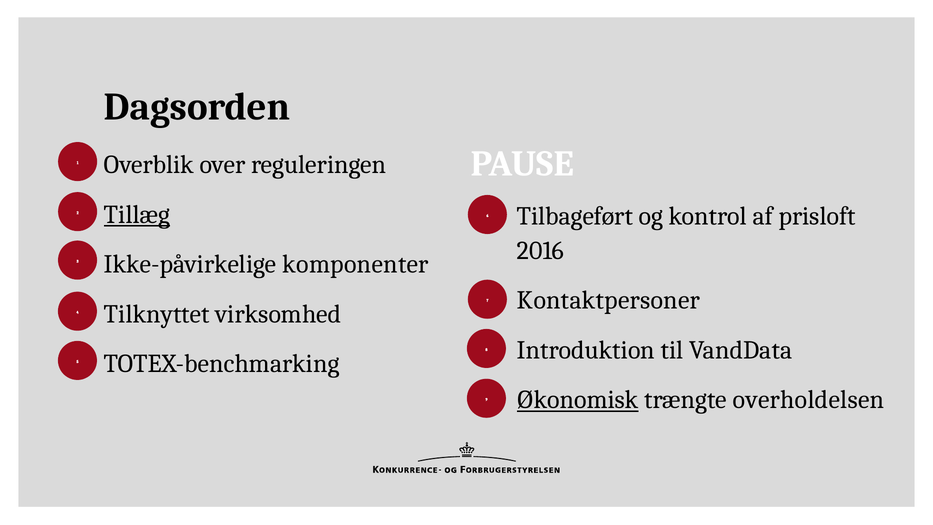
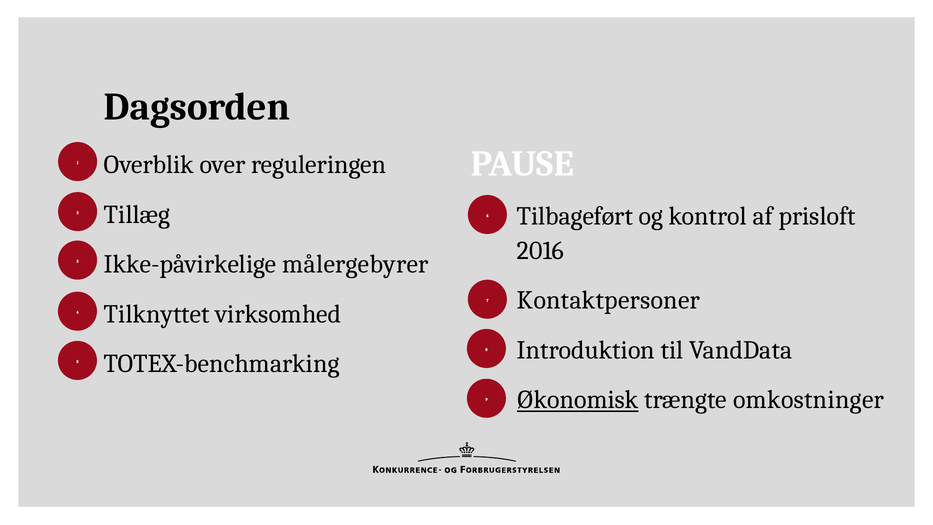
Tillæg underline: present -> none (137, 215)
komponenter: komponenter -> målergebyrer (356, 264)
overholdelsen: overholdelsen -> omkostninger (809, 400)
